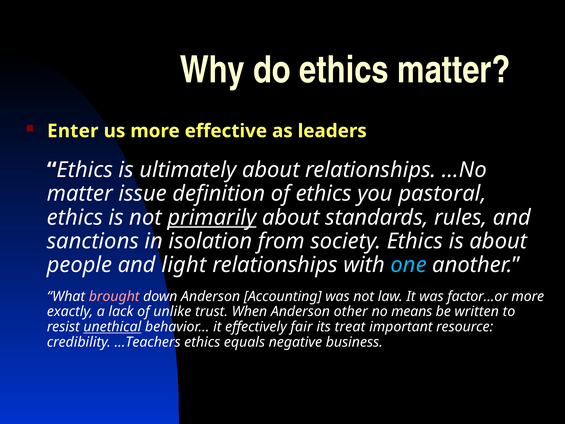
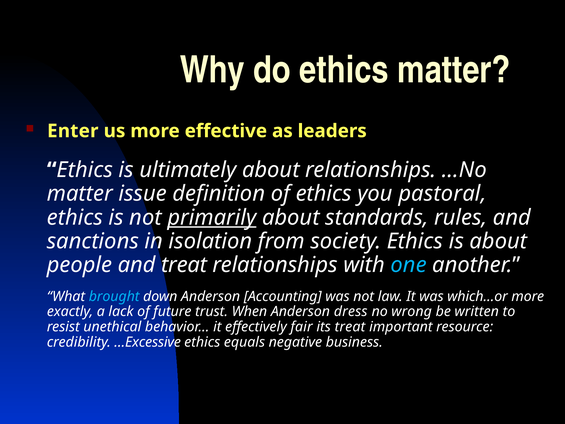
and light: light -> treat (184, 265)
brought colour: pink -> light blue (114, 296)
factor…or: factor…or -> which…or (478, 296)
unlike: unlike -> future (172, 311)
other: other -> dress (351, 311)
means: means -> wrong (412, 311)
unethical underline: present -> none (112, 327)
…Teachers: …Teachers -> …Excessive (148, 342)
